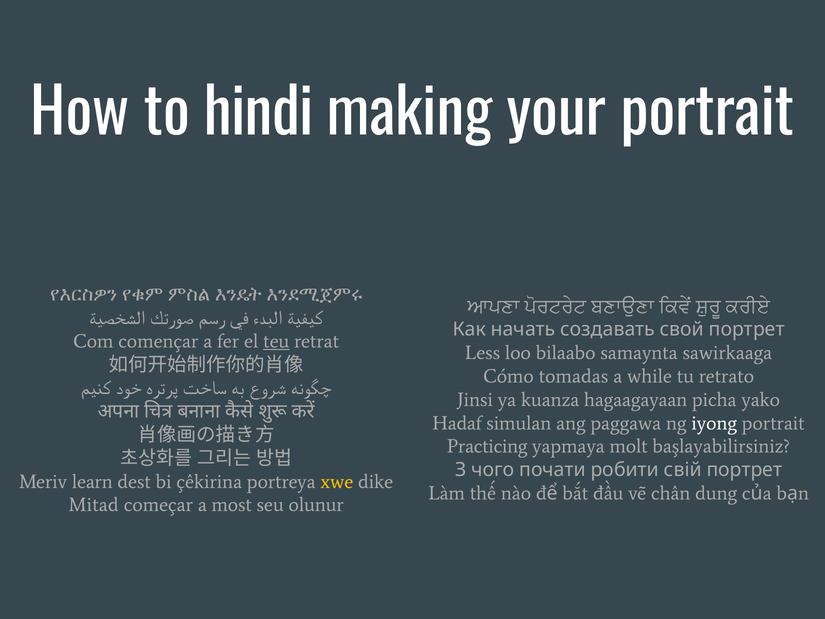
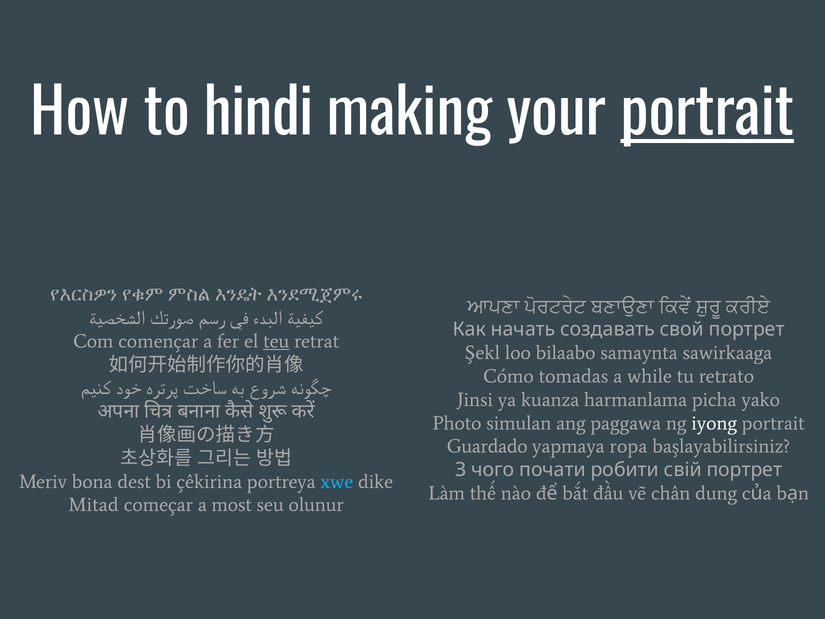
portrait underline: none -> present (707, 114)
Less: Less -> Şekl (482, 353)
hagaagayaan: hagaagayaan -> harmanlama (636, 400)
Hadaf: Hadaf -> Photo (457, 423)
Practicing: Practicing -> Guardado (487, 446)
molt: molt -> ropa (628, 446)
learn: learn -> bona (92, 481)
xwe colour: yellow -> light blue (337, 481)
